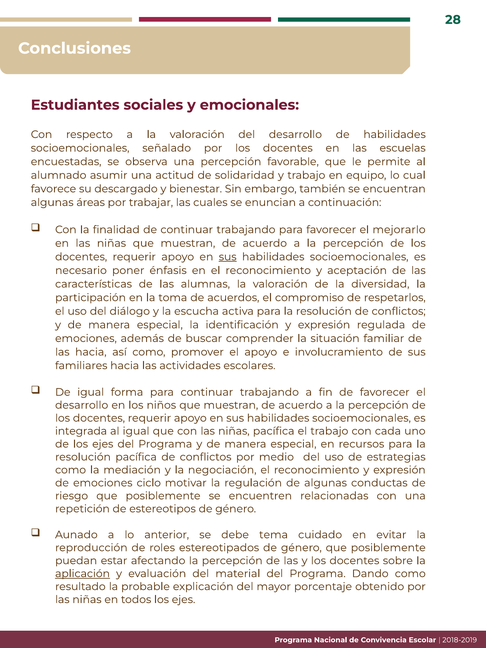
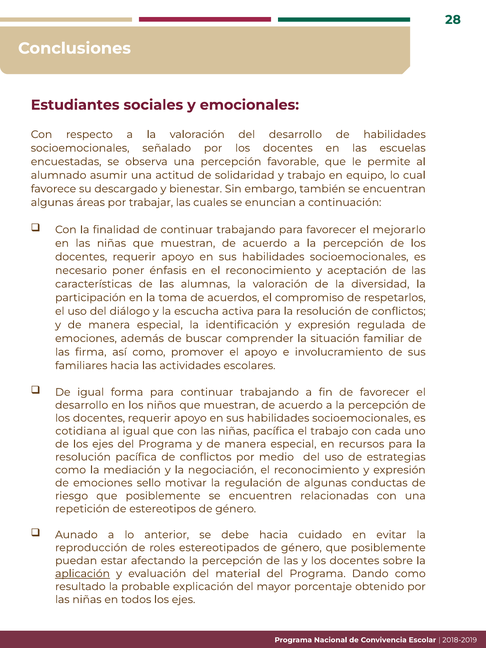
sus underline: present -> none (228, 257)
las hacia: hacia -> firma (91, 352)
integrada: integrada -> cotidiana (81, 431)
ciclo: ciclo -> sello (149, 483)
debe tema: tema -> hacia (274, 535)
